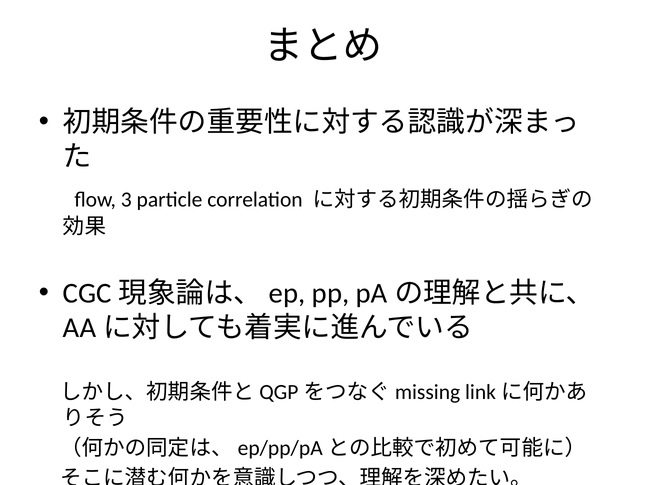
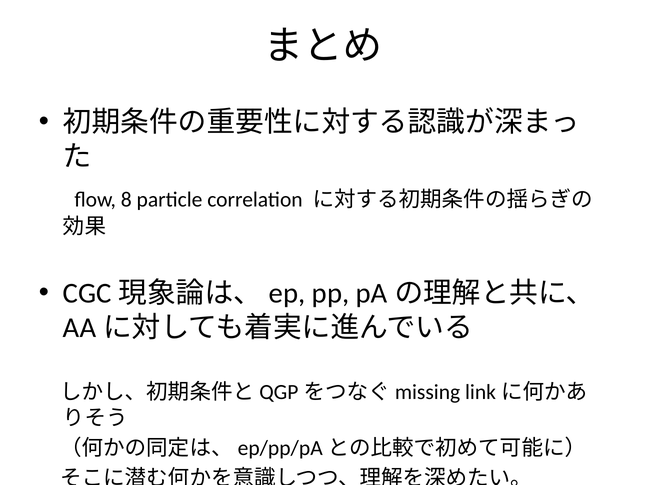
3: 3 -> 8 (126, 199)
